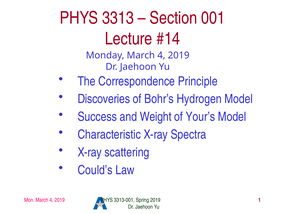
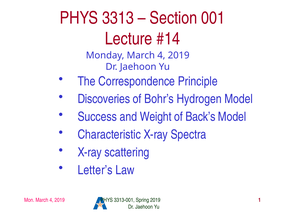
Your’s: Your’s -> Back’s (200, 117)
Could’s: Could’s -> Letter’s (95, 170)
